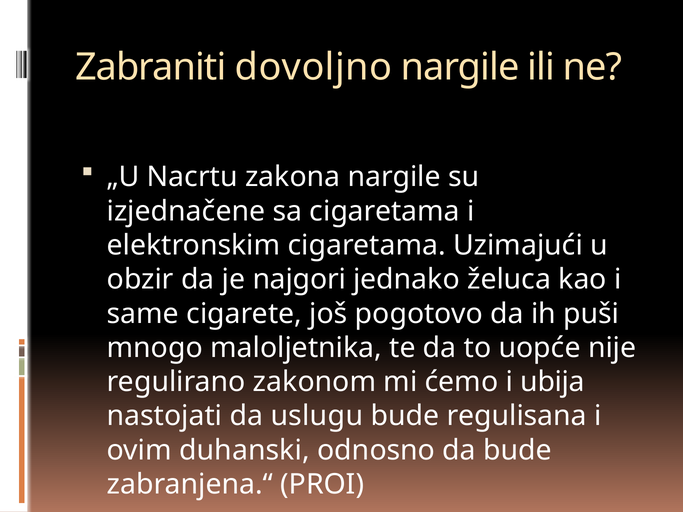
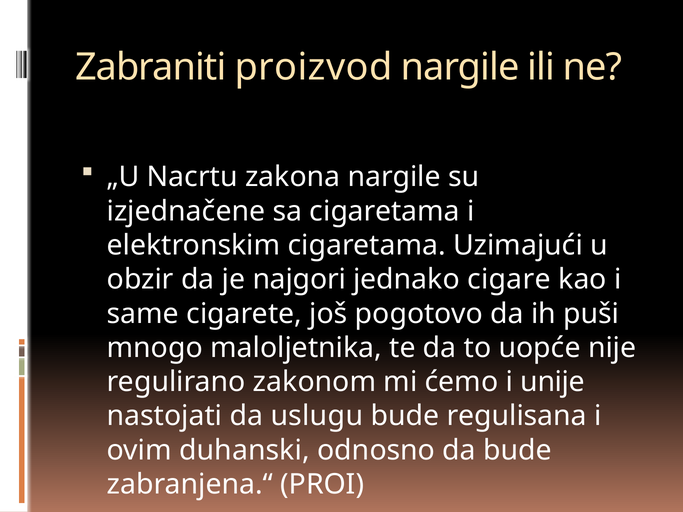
dovoljno: dovoljno -> proizvod (314, 67)
želuca: želuca -> cigare (509, 280)
ubija: ubija -> unije (553, 382)
